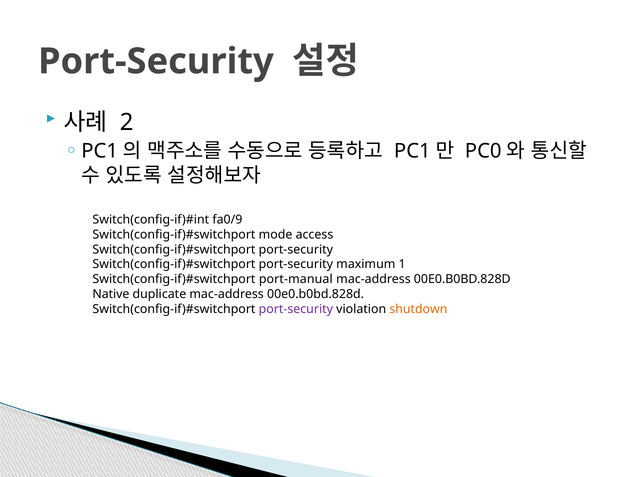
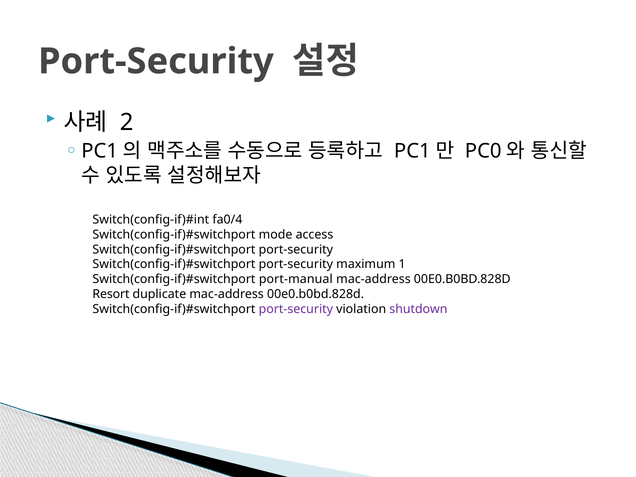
fa0/9: fa0/9 -> fa0/4 (227, 220)
Native: Native -> Resort (111, 294)
shutdown colour: orange -> purple (418, 309)
